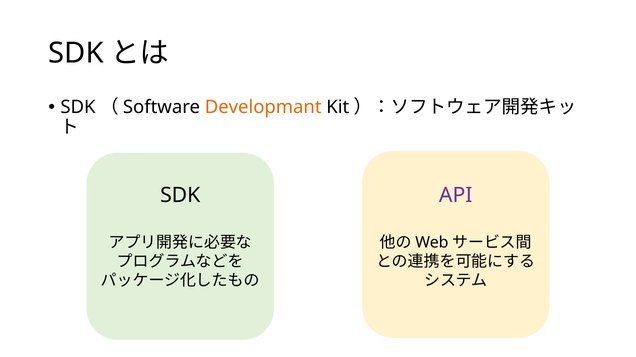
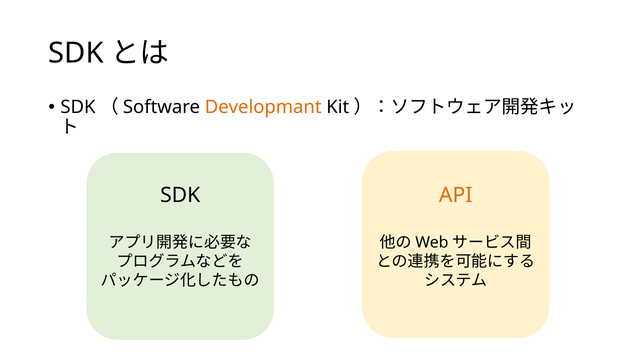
API colour: purple -> orange (456, 195)
